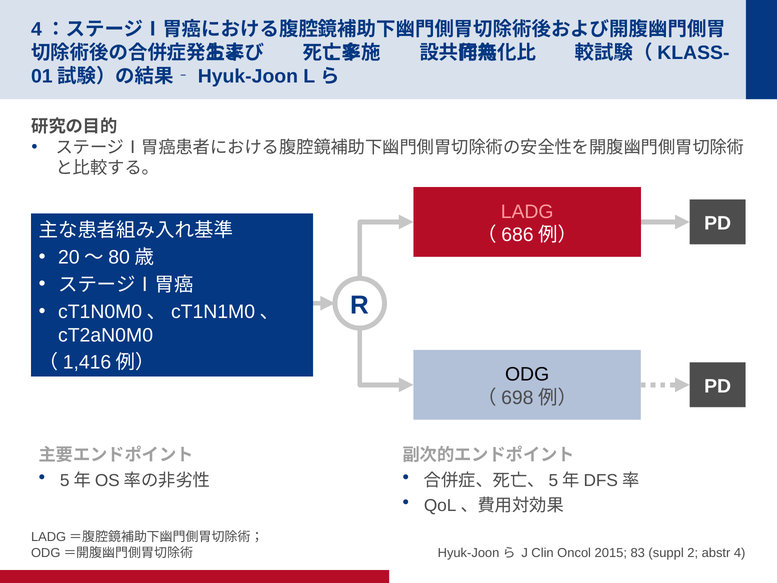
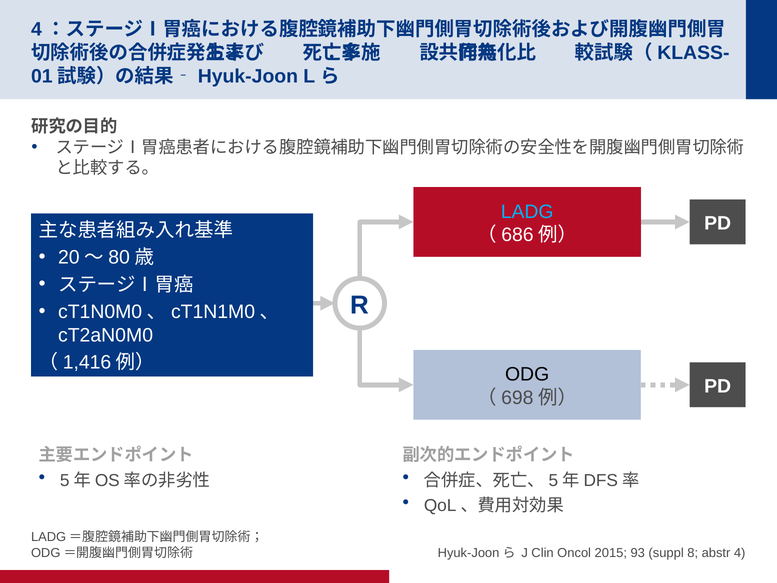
LADG colour: pink -> light blue (527, 212)
83: 83 -> 93 (638, 553)
2: 2 -> 8 (693, 553)
